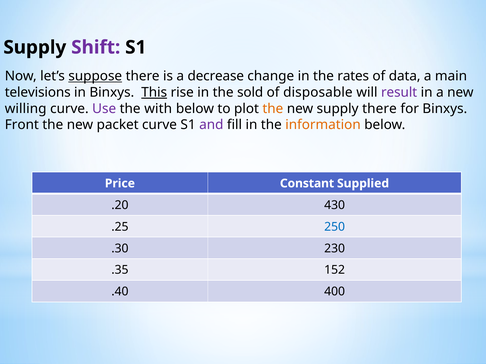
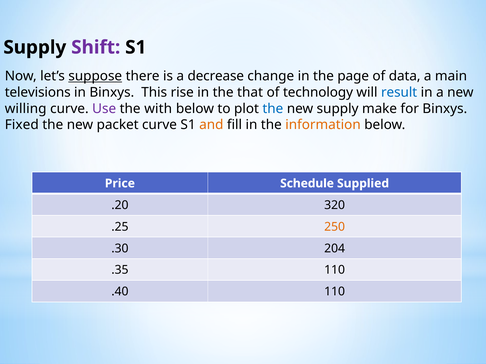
rates: rates -> page (353, 76)
This underline: present -> none (154, 93)
sold: sold -> that (250, 93)
disposable: disposable -> technology (318, 93)
result colour: purple -> blue (399, 93)
the colour: orange -> blue (273, 109)
supply there: there -> make (380, 109)
Front: Front -> Fixed (22, 125)
and colour: purple -> orange (211, 125)
Constant: Constant -> Schedule (307, 184)
430: 430 -> 320 (335, 205)
250 colour: blue -> orange (335, 227)
230: 230 -> 204 (335, 249)
.35 152: 152 -> 110 (335, 270)
.40 400: 400 -> 110 (335, 292)
